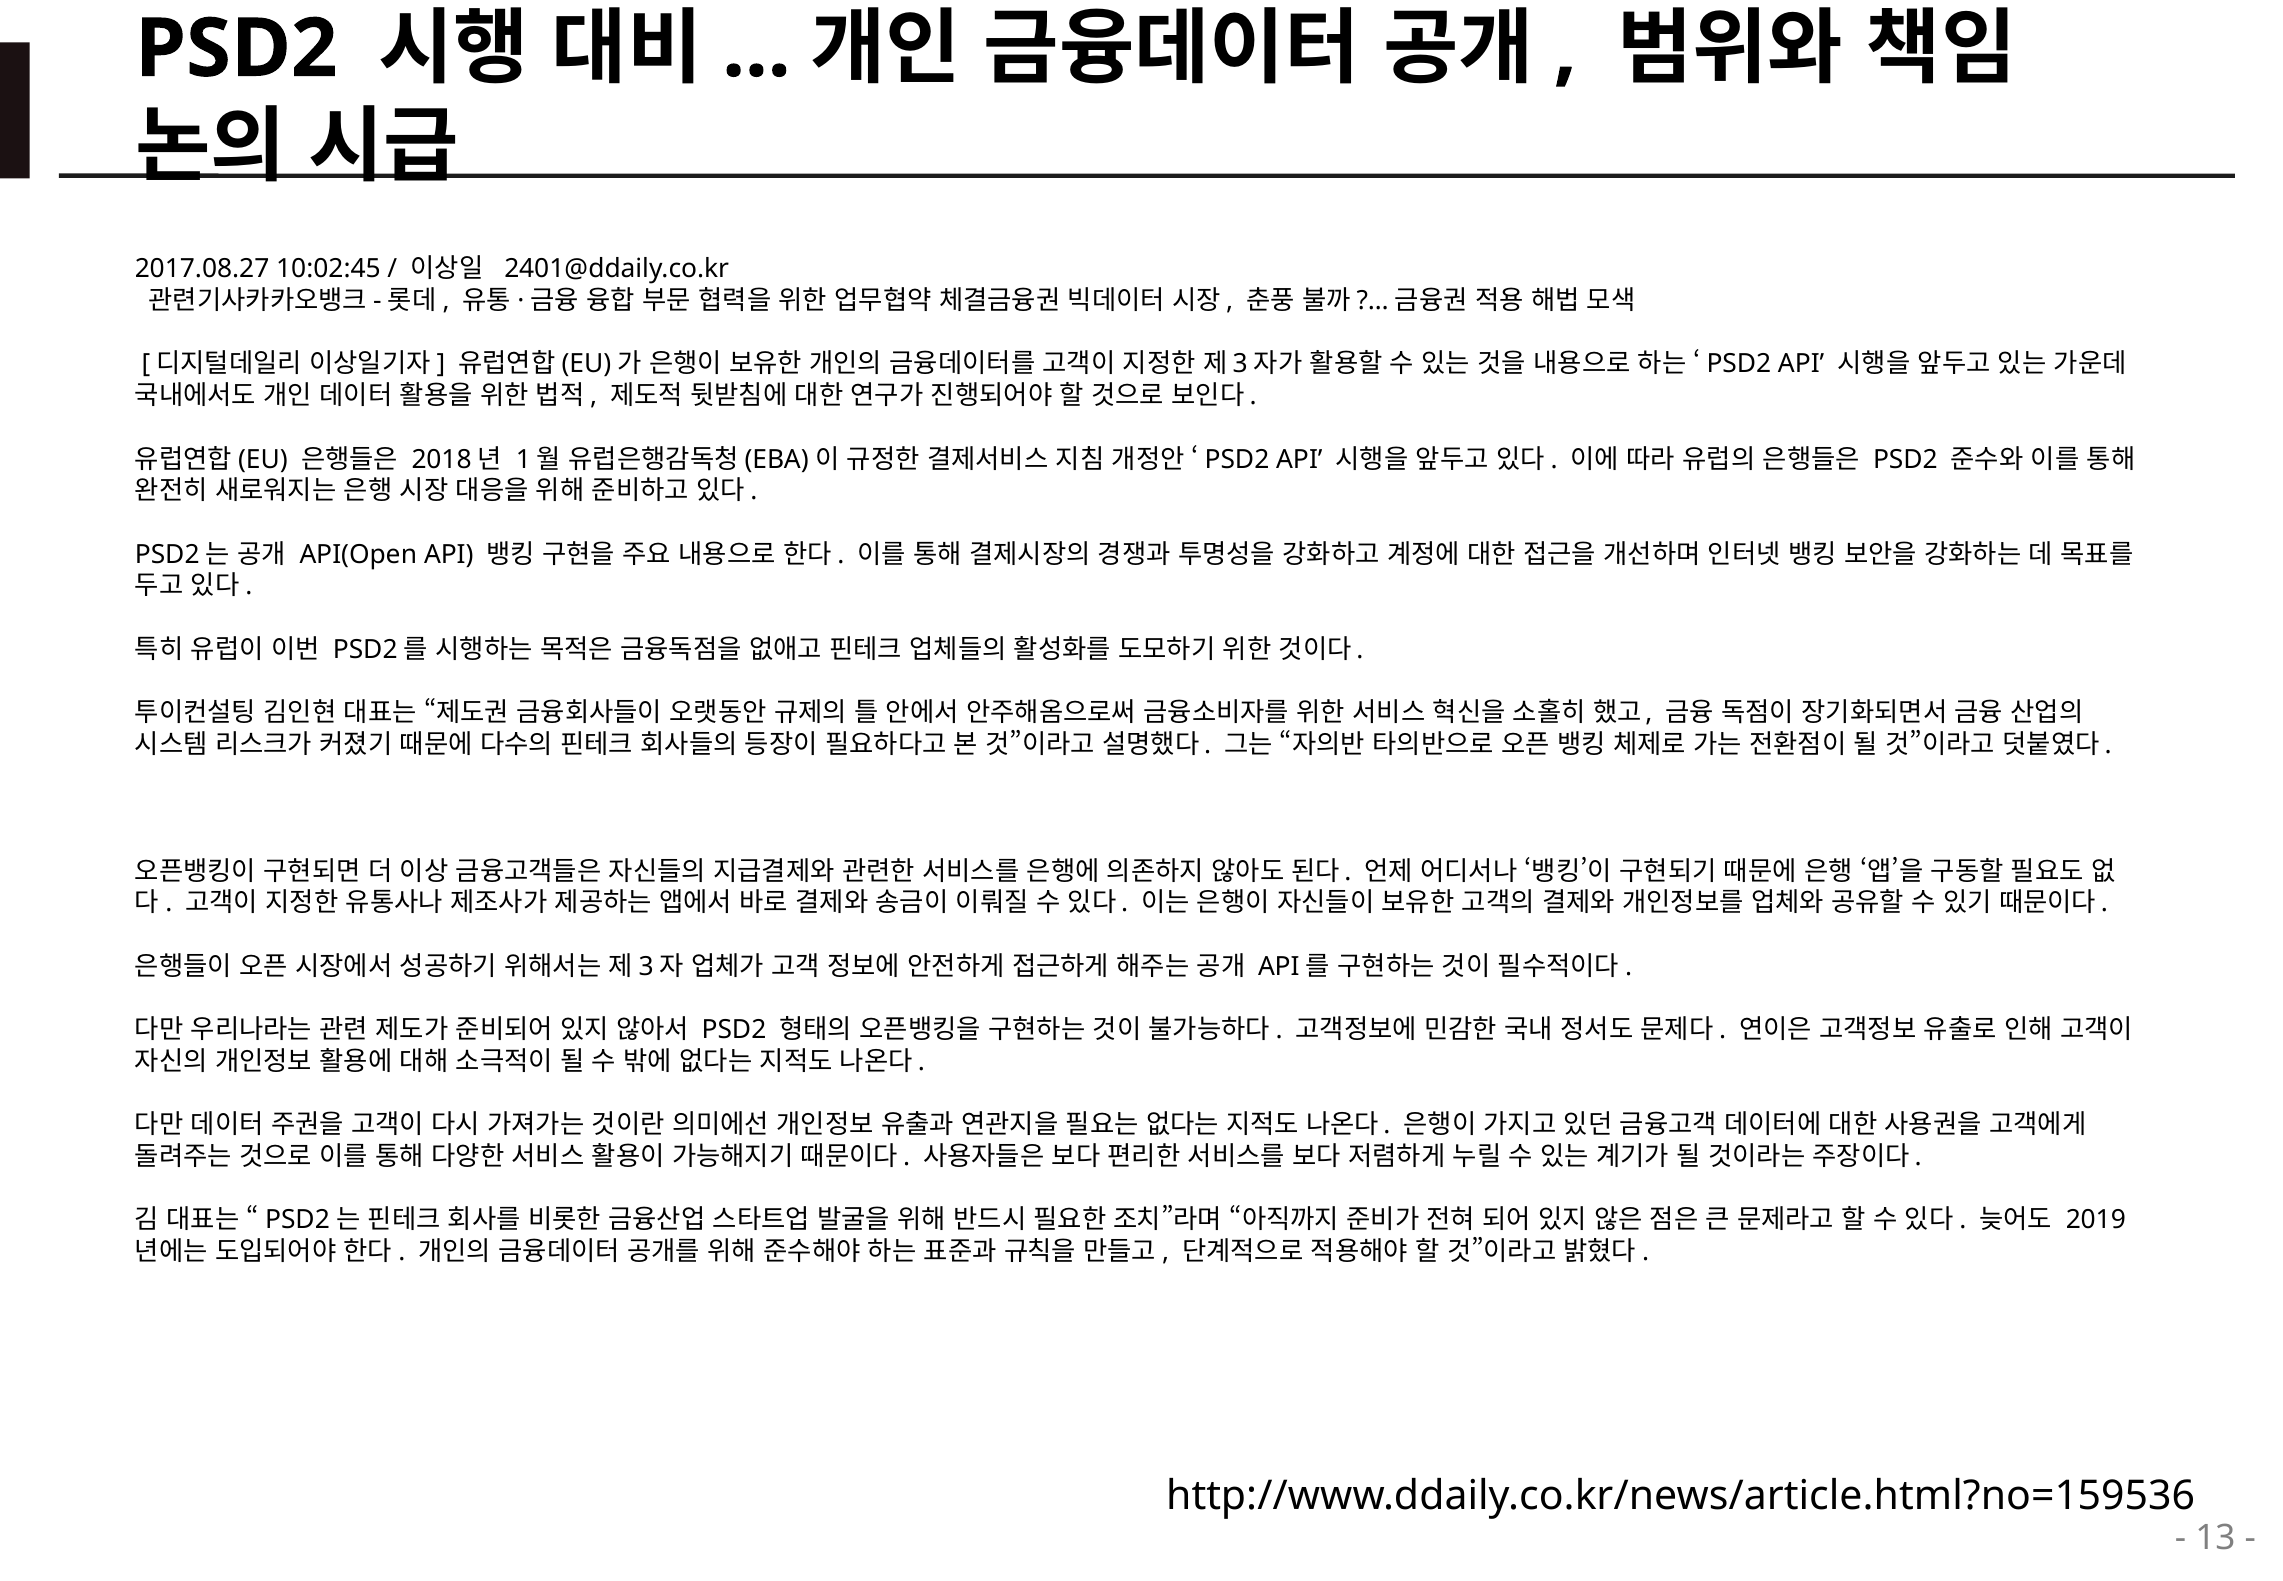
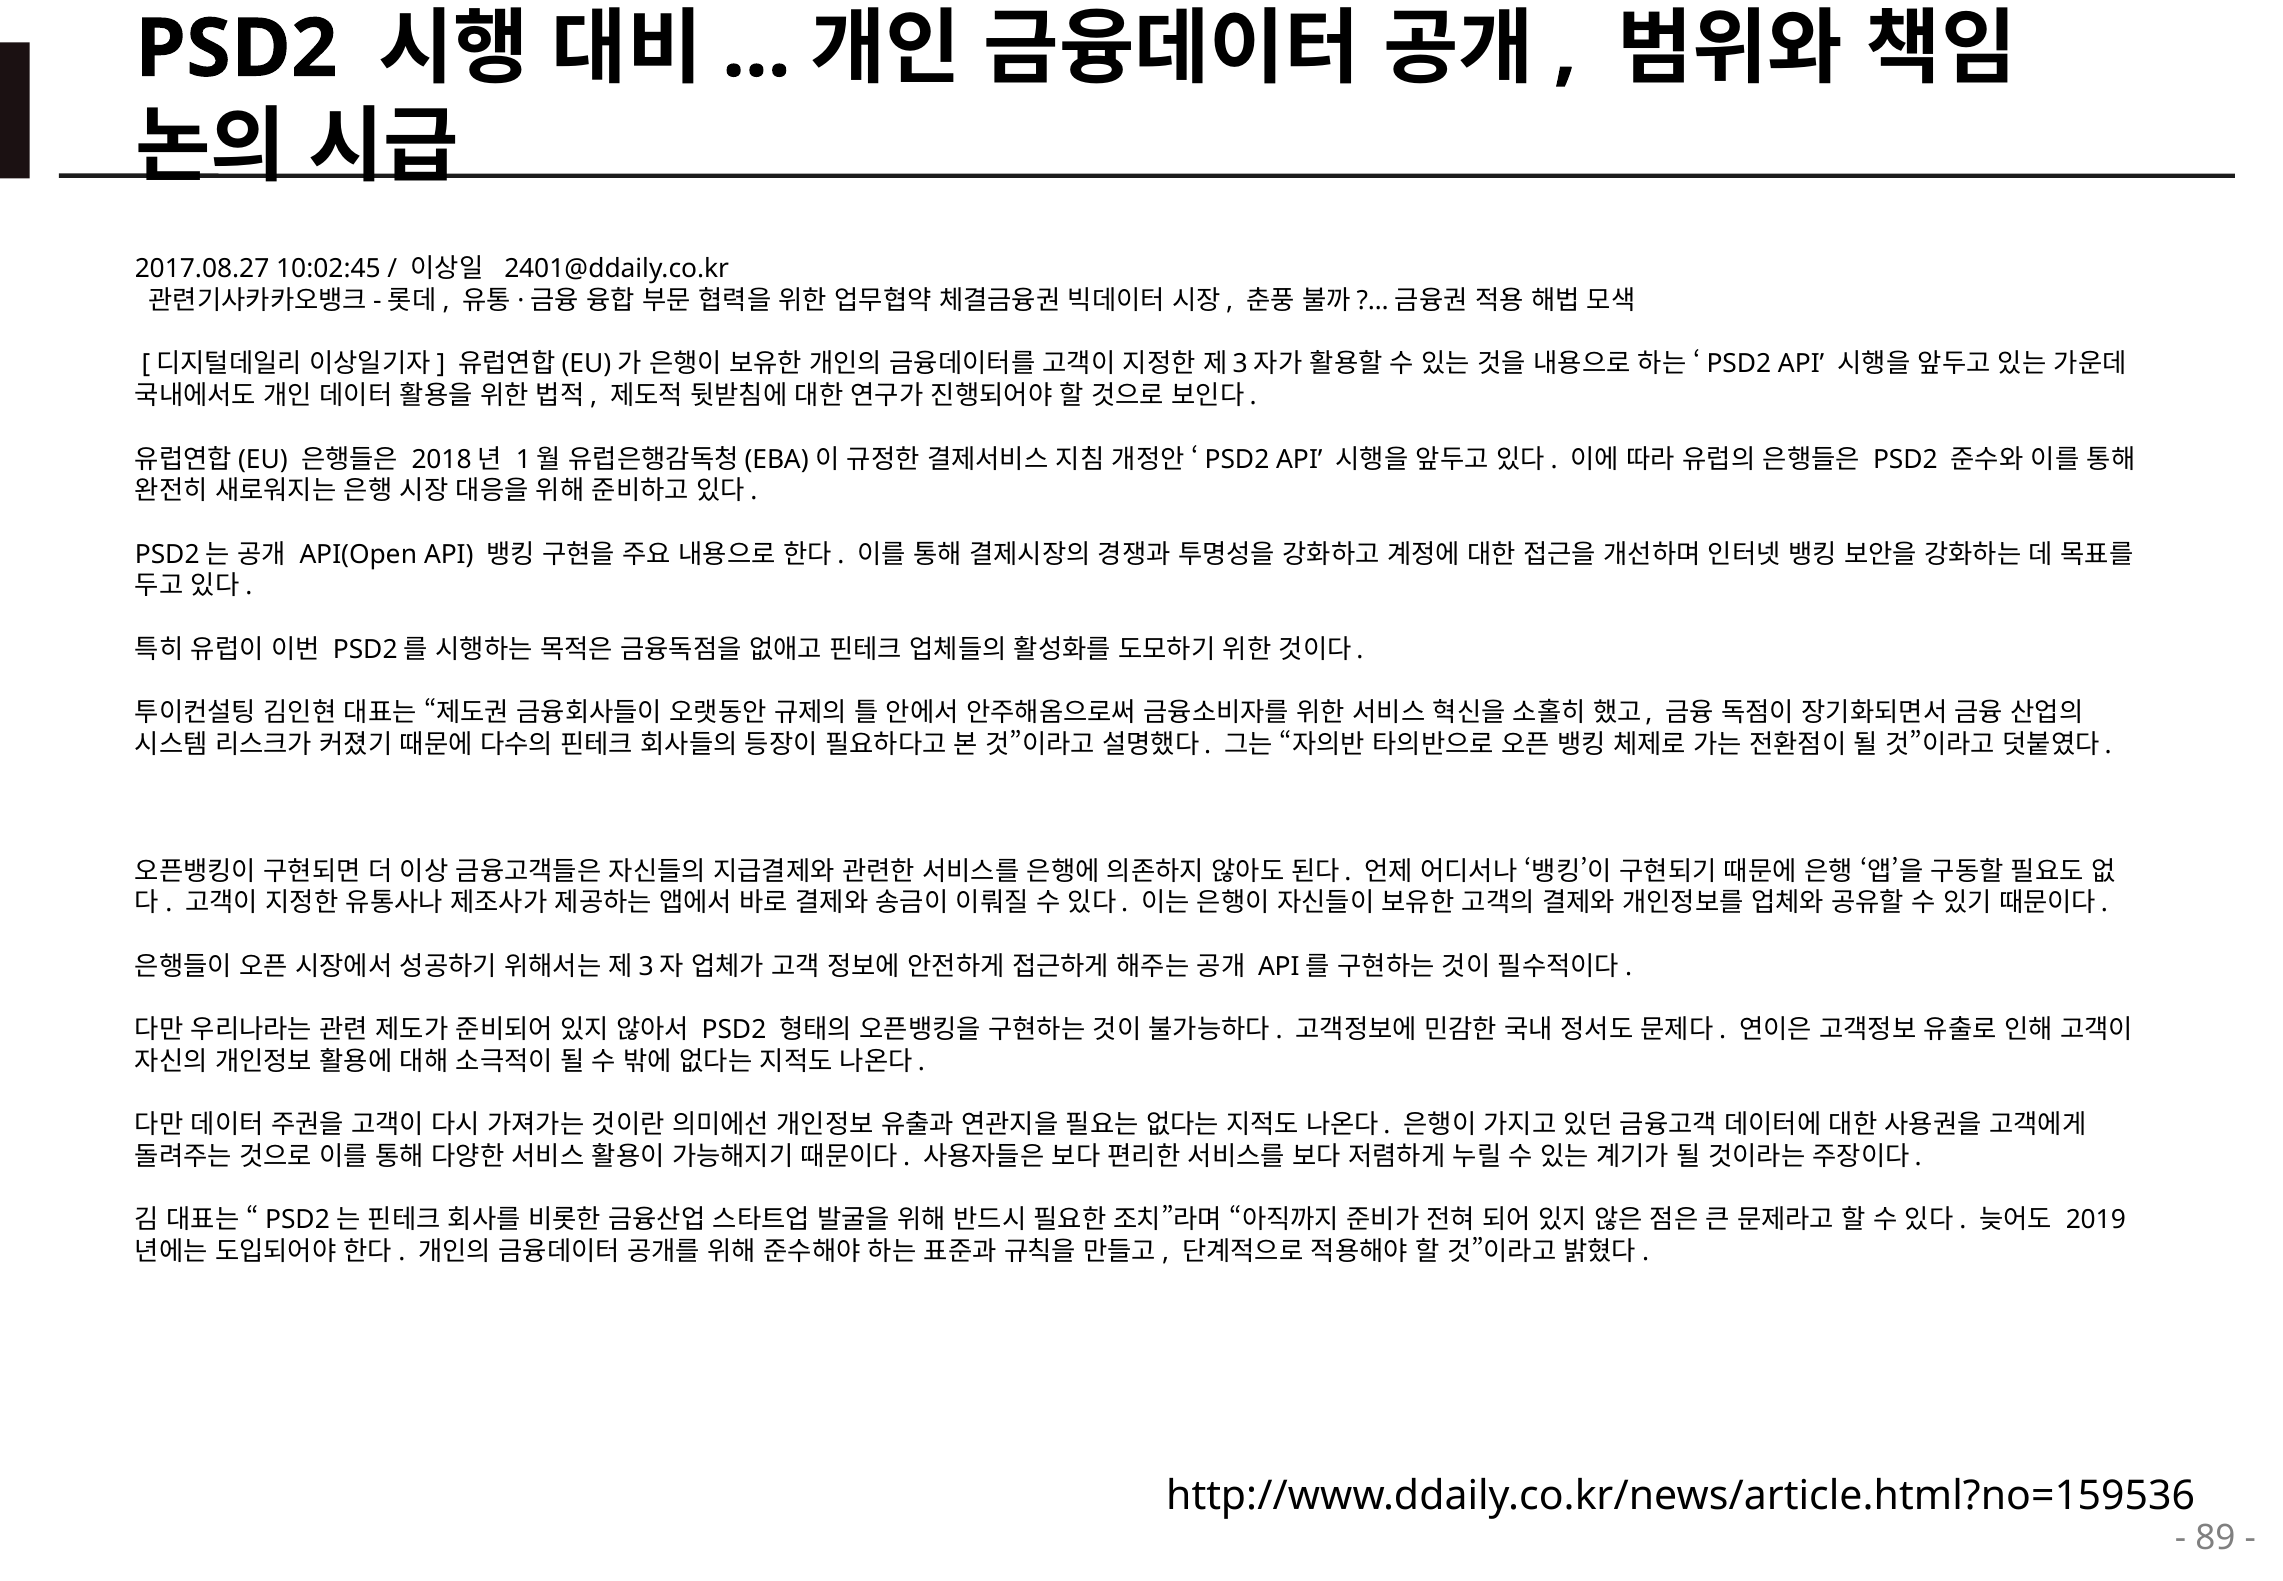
13: 13 -> 89 (2215, 1538)
